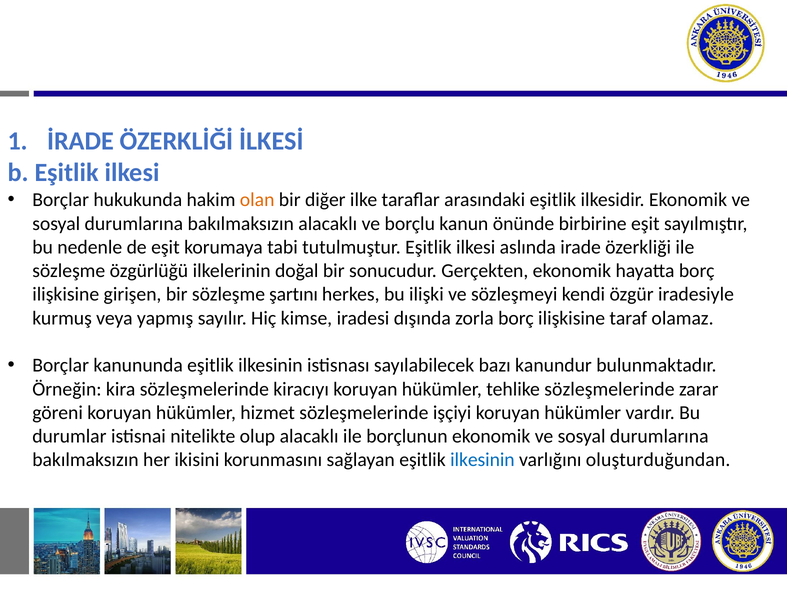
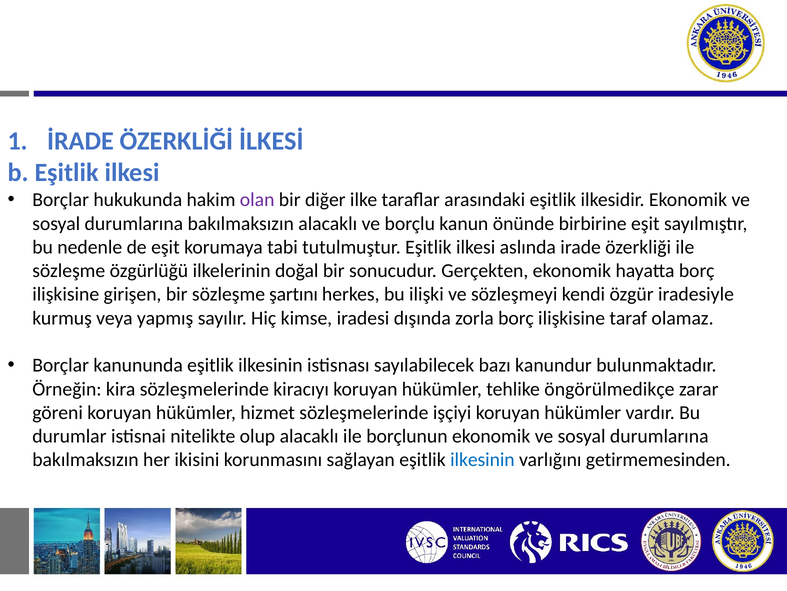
olan colour: orange -> purple (257, 200)
tehlike sözleşmelerinde: sözleşmelerinde -> öngörülmedikçe (609, 389)
oluşturduğundan: oluşturduğundan -> getirmemesinden (658, 459)
